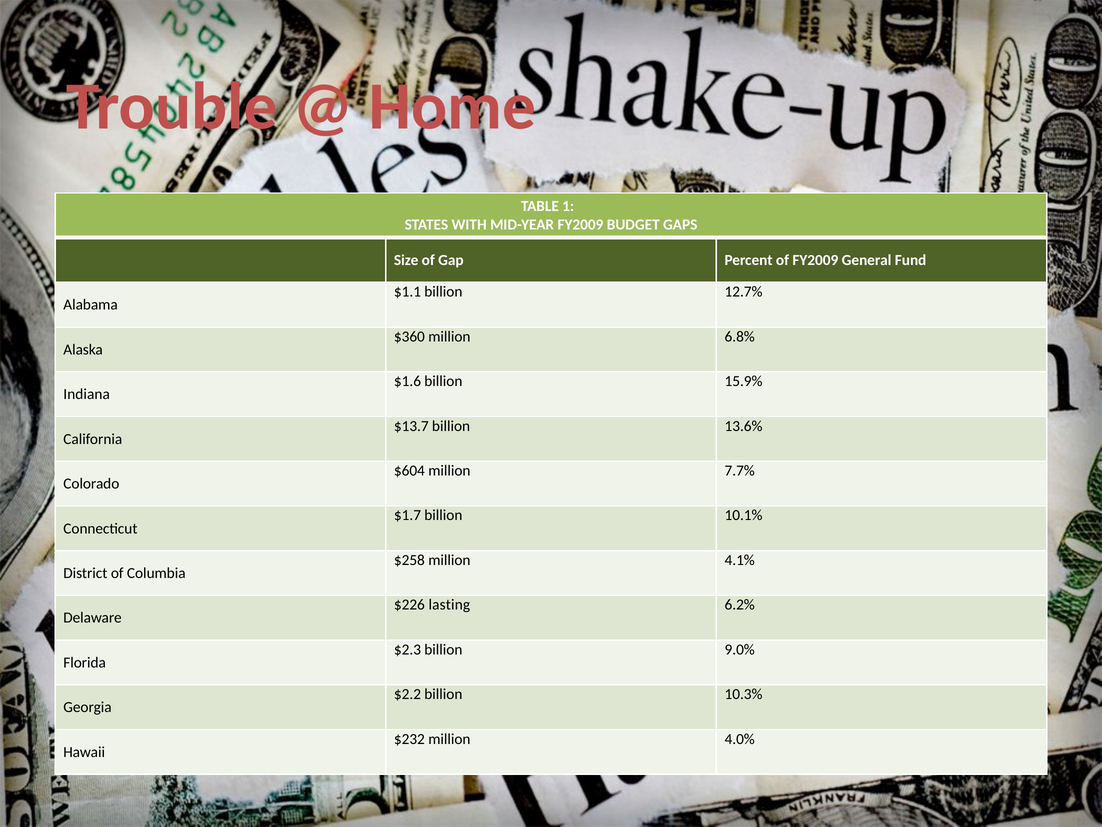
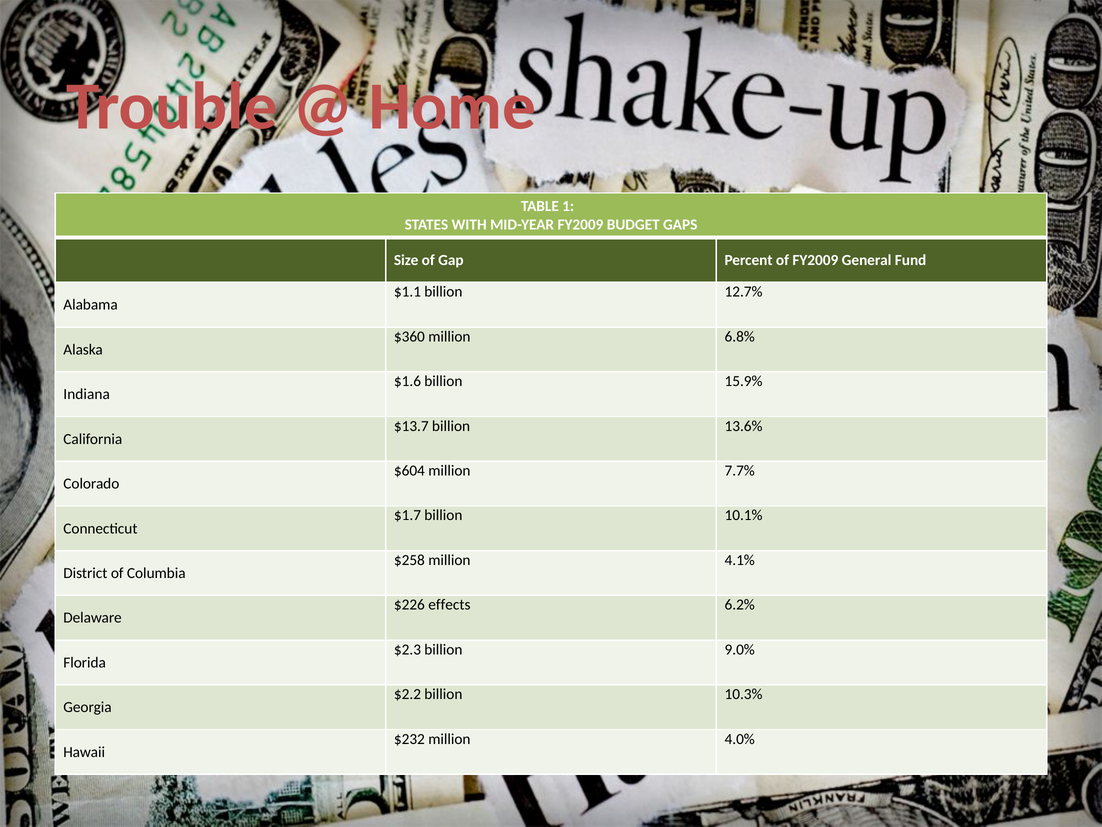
lasting: lasting -> effects (449, 604)
